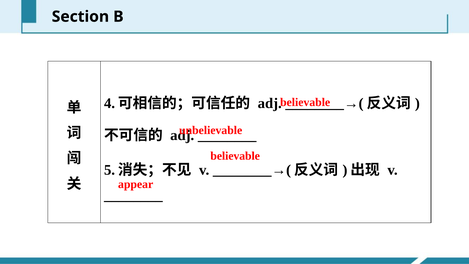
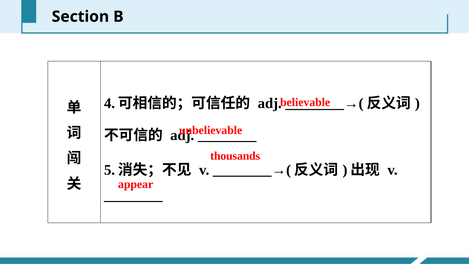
believable: believable -> thousands (235, 156)
